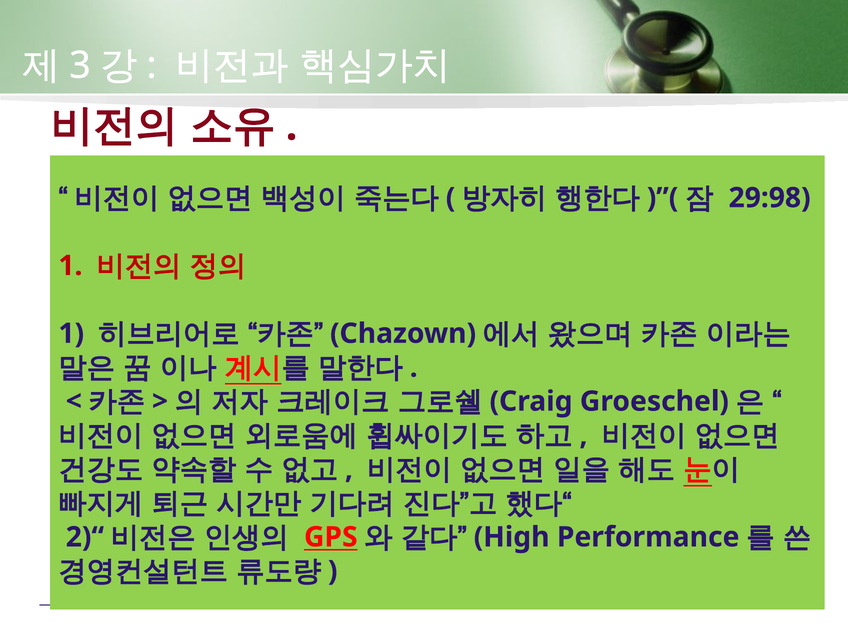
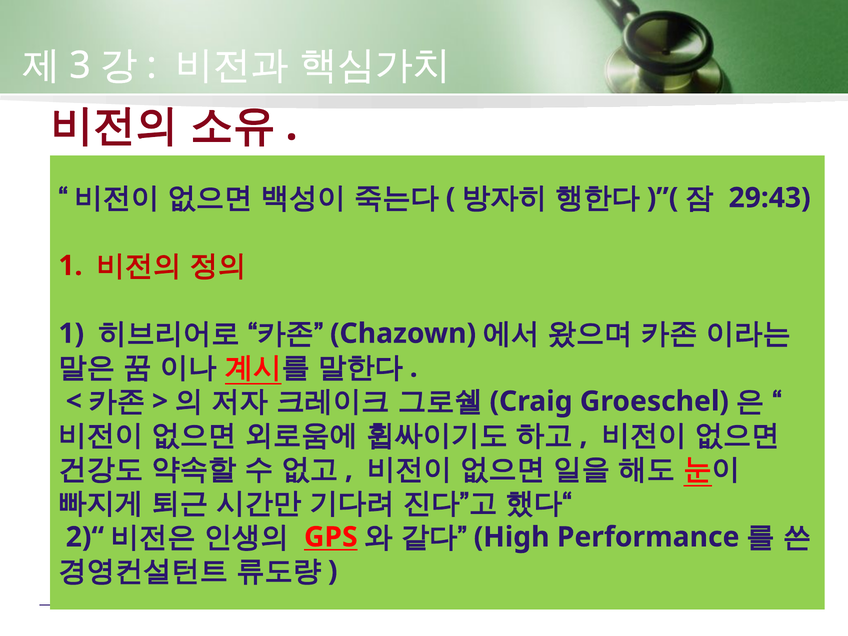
29:98: 29:98 -> 29:43 (770, 198)
